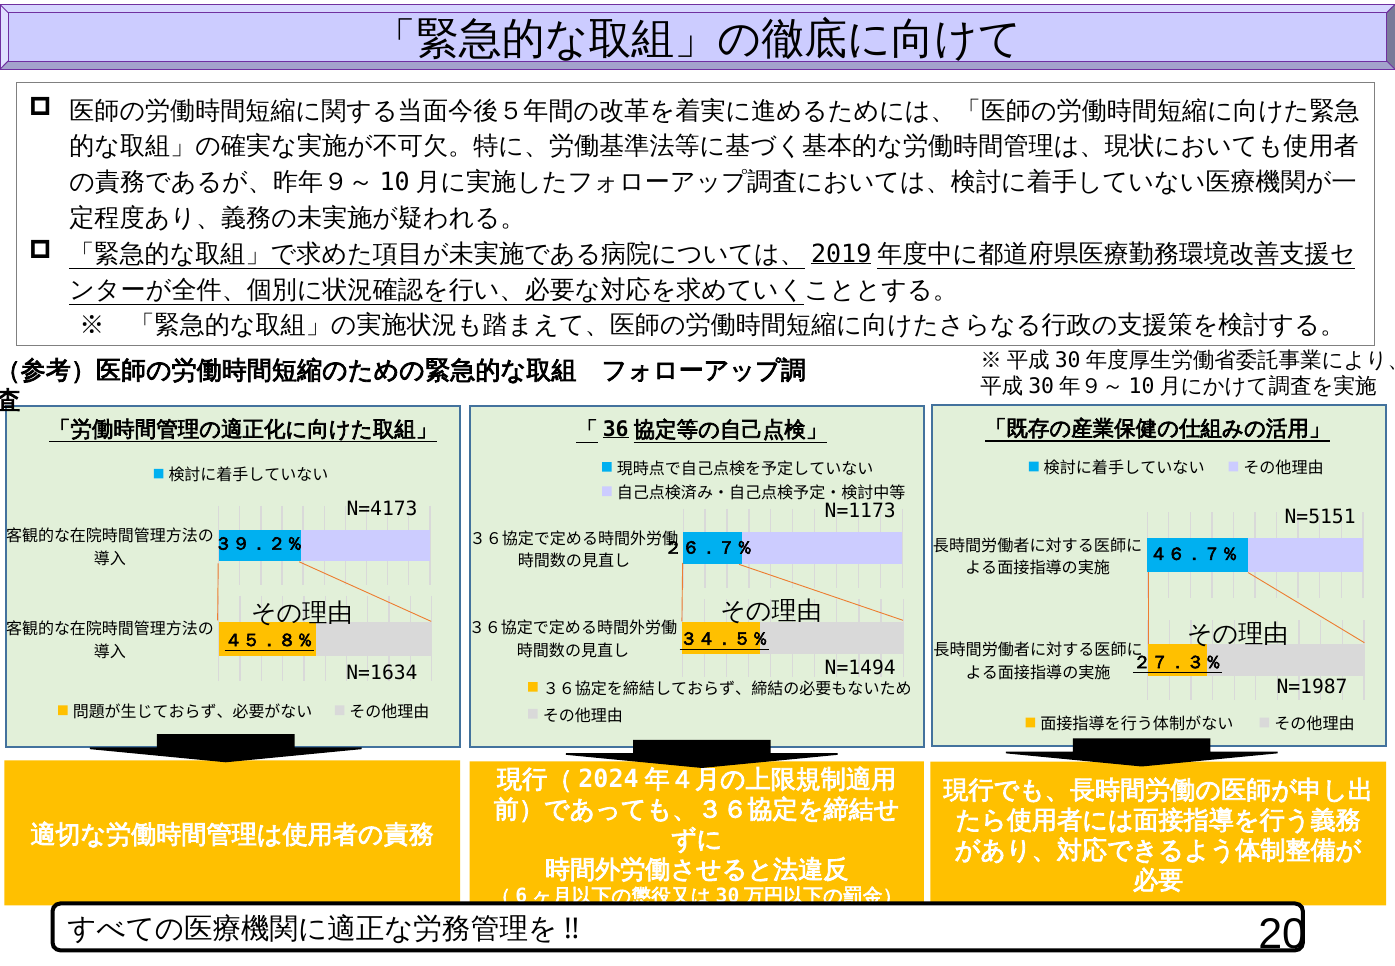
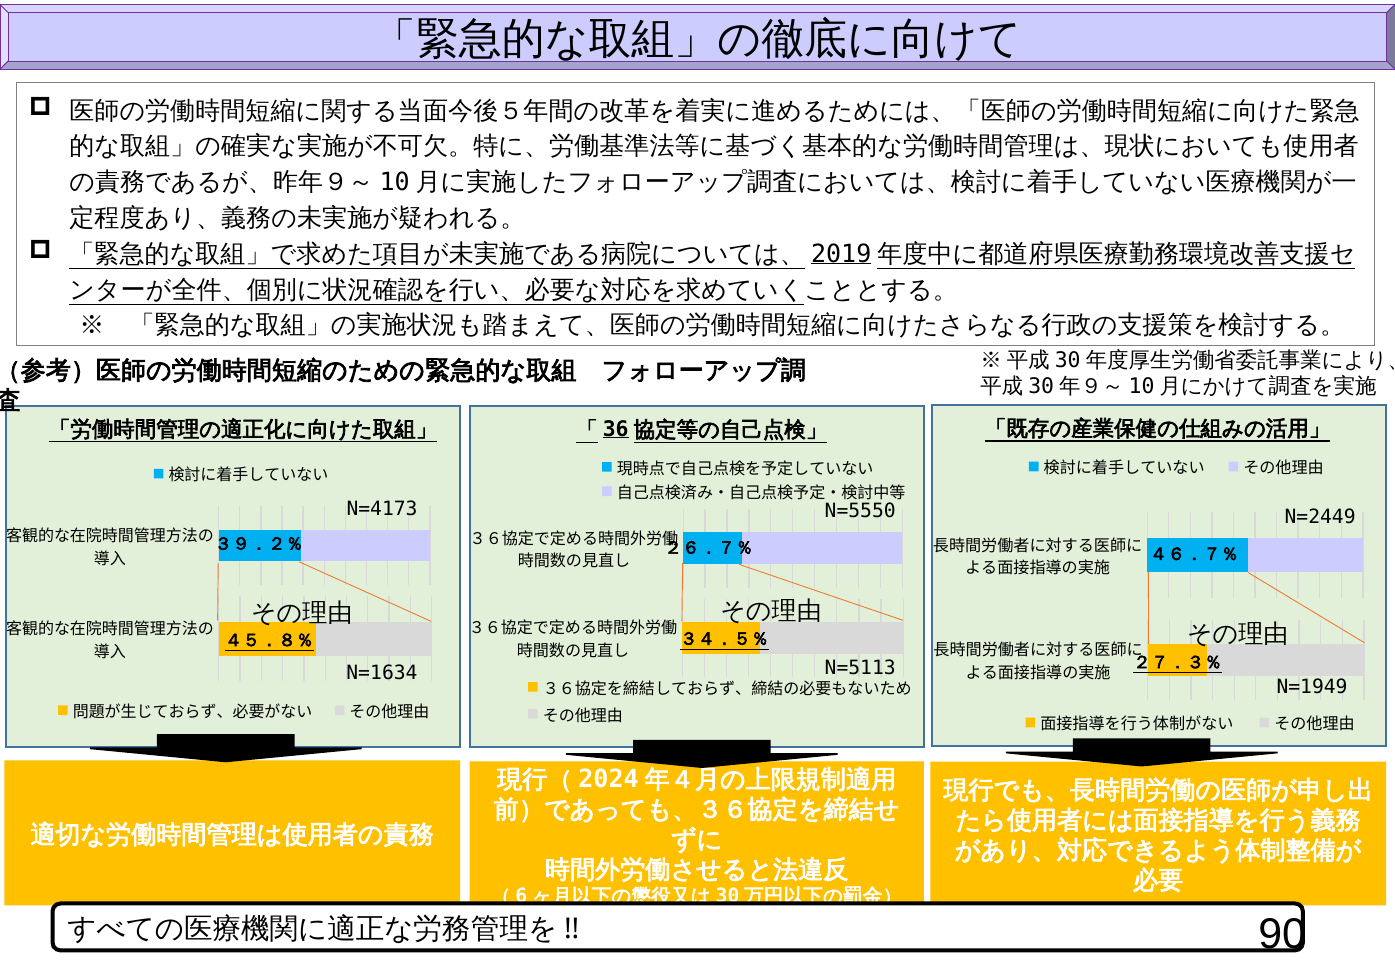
N=1173: N=1173 -> N=5550 (860, 510)
N=5151: N=5151 -> N=2449 (1320, 517)
N=1494: N=1494 -> N=5113 (860, 668)
N=1987: N=1987 -> N=1949 (1312, 687)
20: 20 -> 90 (1282, 934)
